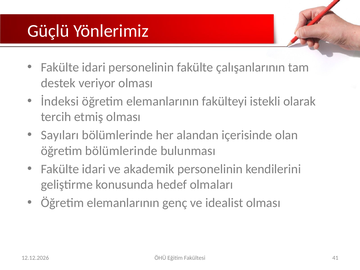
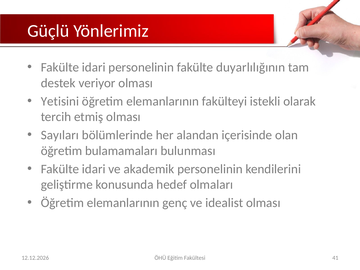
çalışanlarının: çalışanlarının -> duyarlılığının (251, 67)
İndeksi: İndeksi -> Yetisini (60, 101)
öğretim bölümlerinde: bölümlerinde -> bulamamaları (121, 151)
